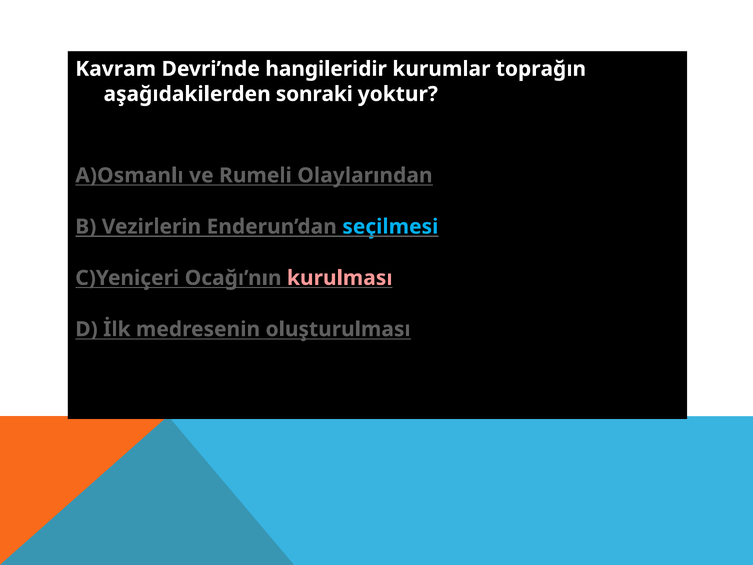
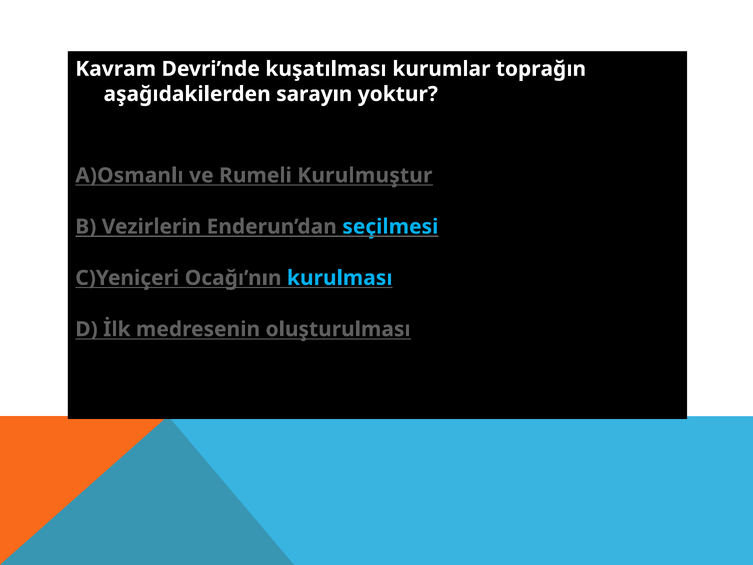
hangileridir: hangileridir -> kuşatılması (326, 69)
sonraki: sonraki -> sarayın (314, 94)
Olaylarından: Olaylarından -> Kurulmuştur (365, 175)
kurulması colour: pink -> light blue (340, 278)
